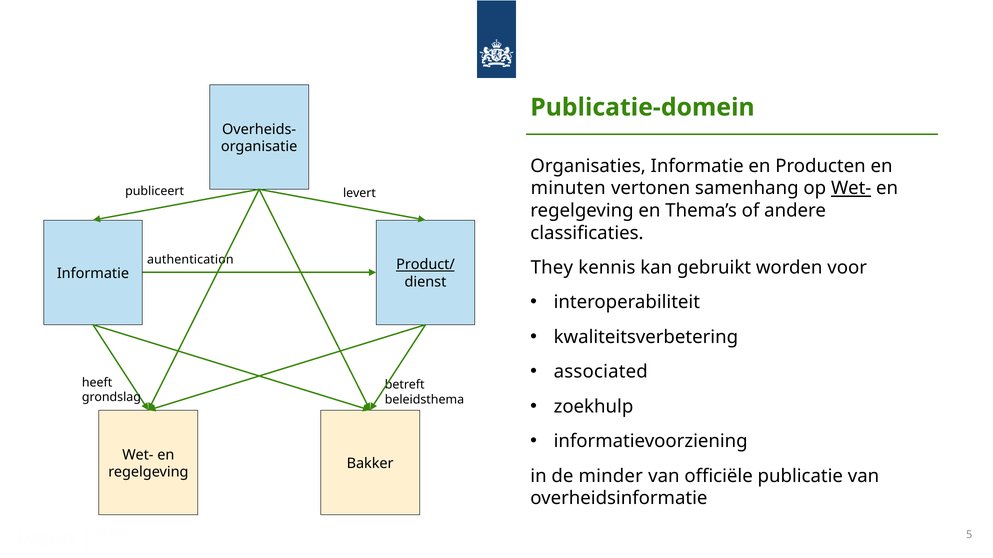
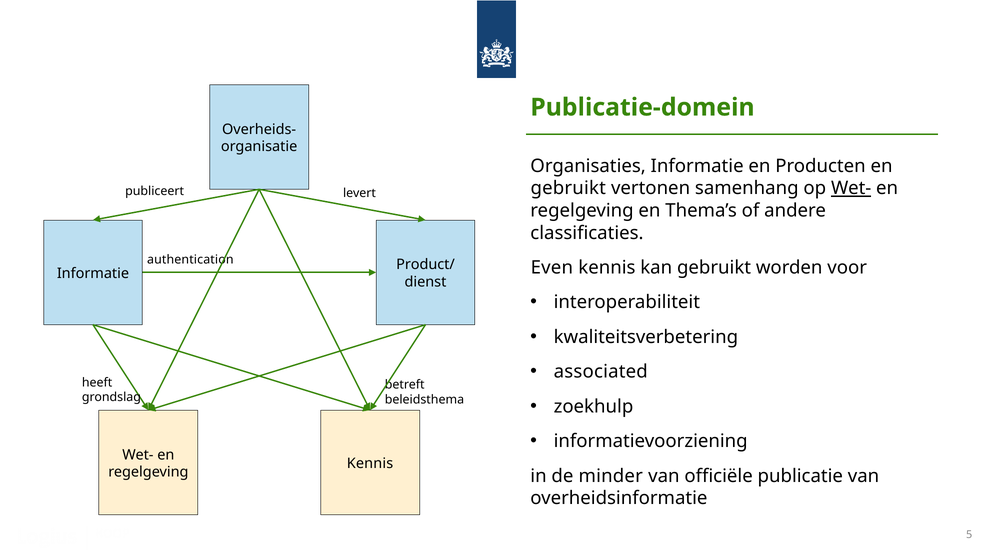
minuten: minuten -> gebruikt (568, 188)
Product/ underline: present -> none (425, 265)
They: They -> Even (552, 268)
Bakker: Bakker -> Kennis (370, 464)
